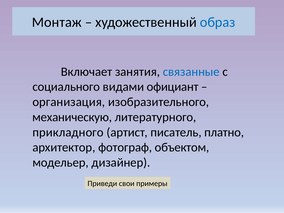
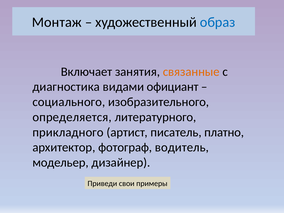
связанные colour: blue -> orange (191, 72)
социального: социального -> диагностика (66, 87)
организация: организация -> социального (69, 102)
механическую: механическую -> определяется (72, 117)
объектом: объектом -> водитель (182, 147)
